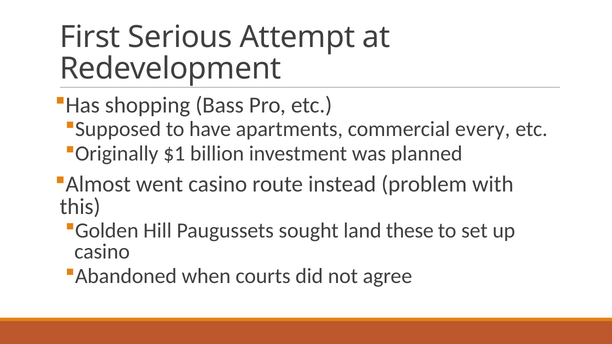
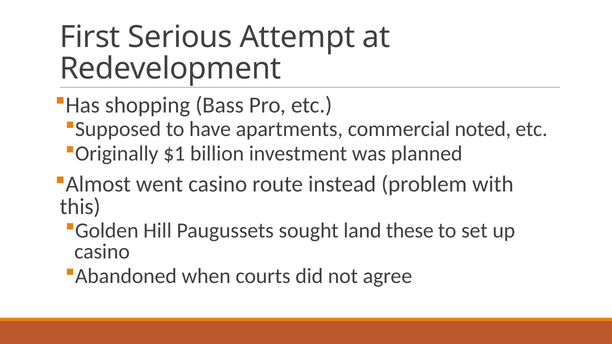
every: every -> noted (483, 129)
